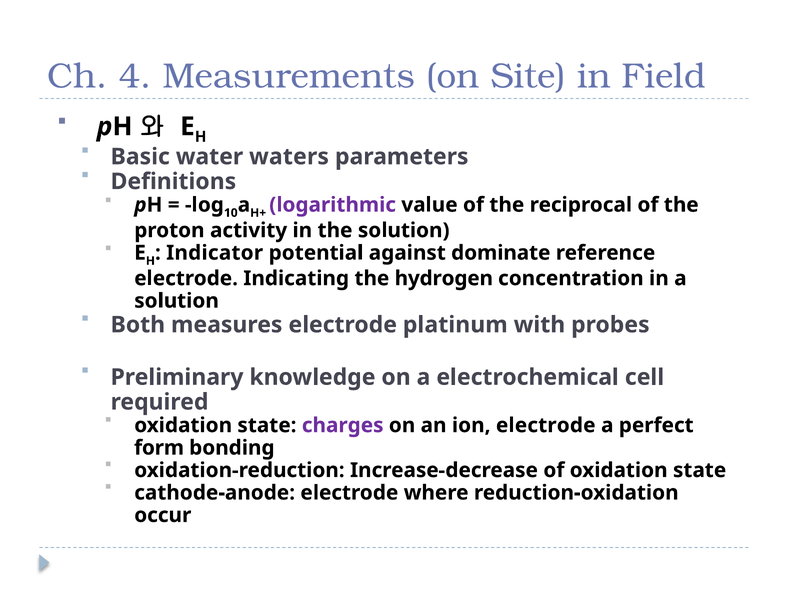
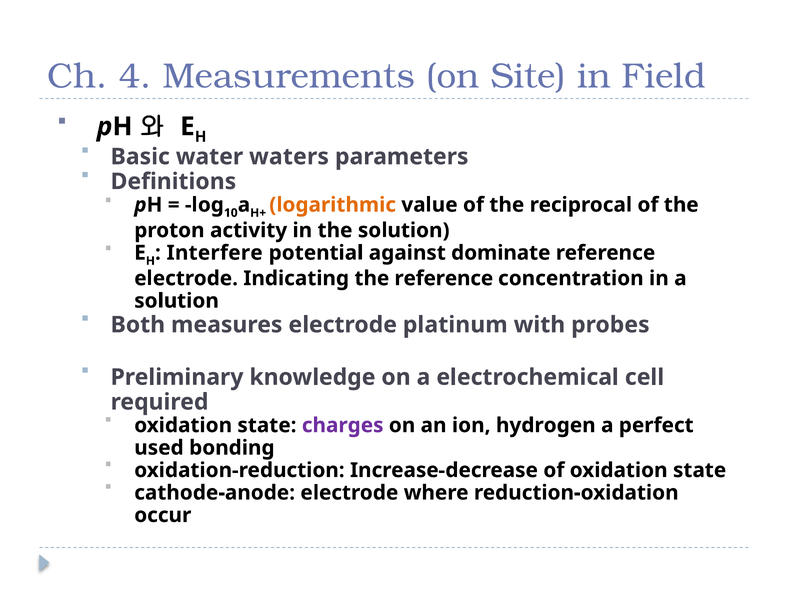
logarithmic colour: purple -> orange (333, 205)
Indicator: Indicator -> Interfere (215, 253)
the hydrogen: hydrogen -> reference (444, 278)
ion electrode: electrode -> hydrogen (546, 425)
form: form -> used (159, 448)
